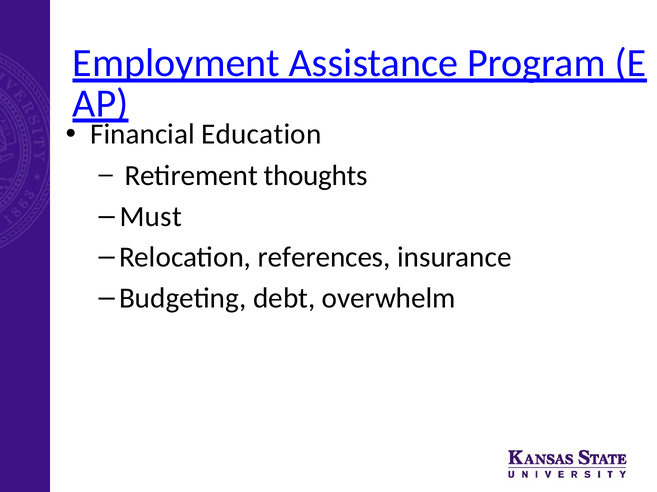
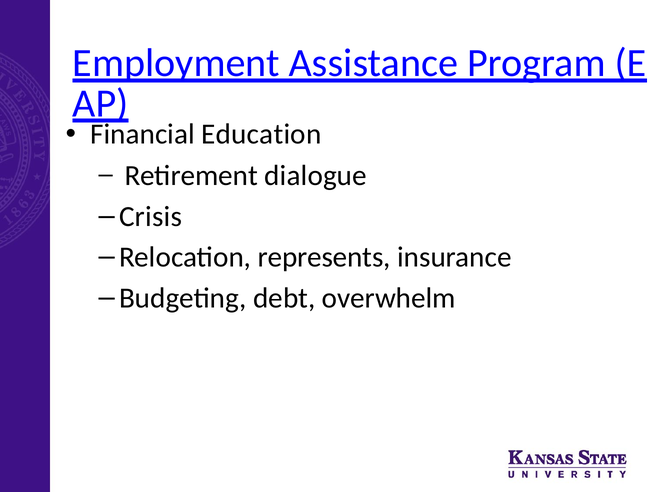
thoughts: thoughts -> dialogue (316, 176)
Must: Must -> Crisis (151, 217)
references: references -> represents (324, 258)
